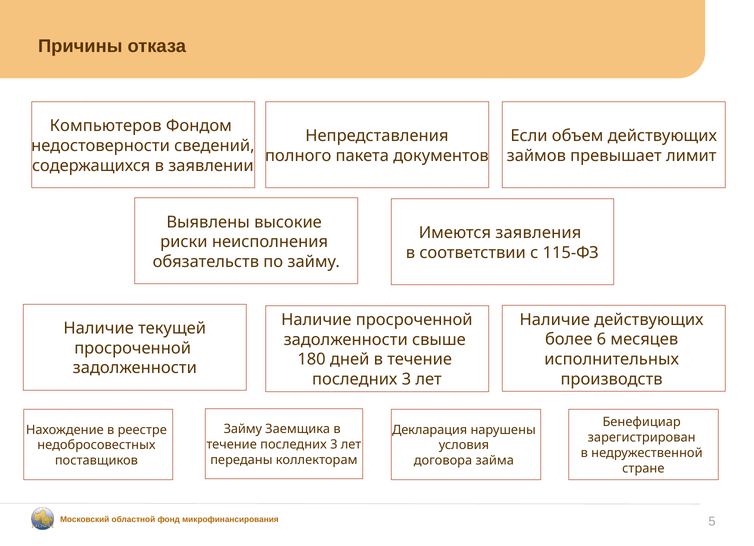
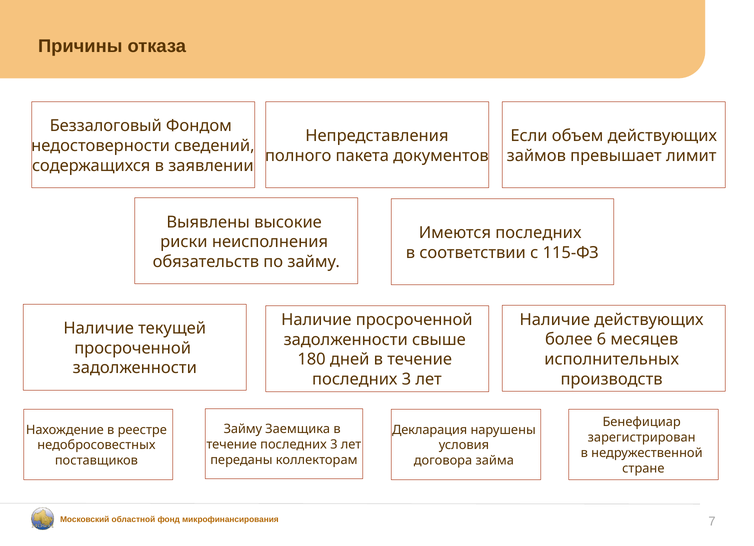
Компьютеров: Компьютеров -> Беззалоговый (106, 126)
Имеются заявления: заявления -> последних (538, 233)
5: 5 -> 7 (712, 522)
